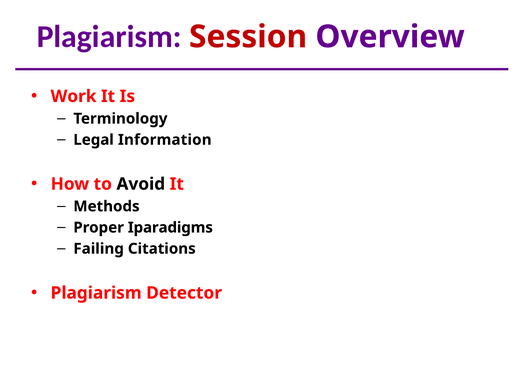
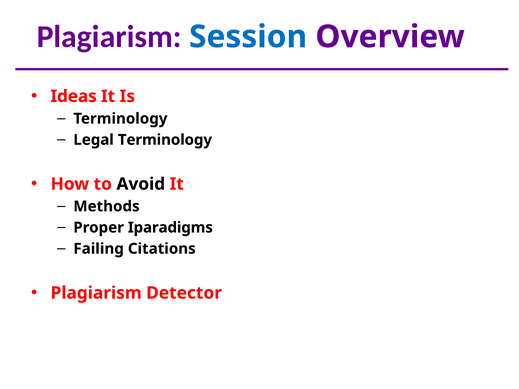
Session colour: red -> blue (248, 37)
Work: Work -> Ideas (74, 96)
Legal Information: Information -> Terminology (165, 140)
